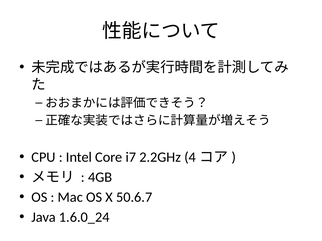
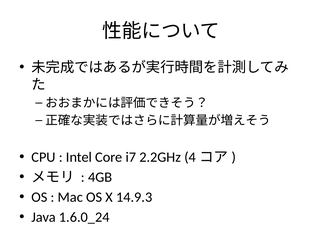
50.6.7: 50.6.7 -> 14.9.3 (134, 197)
